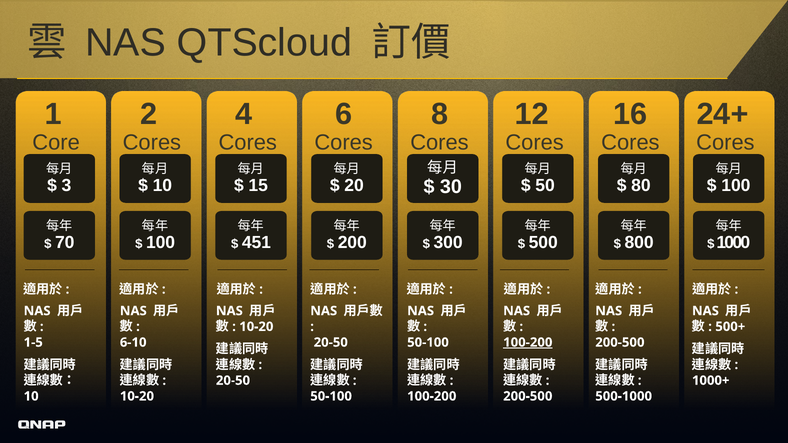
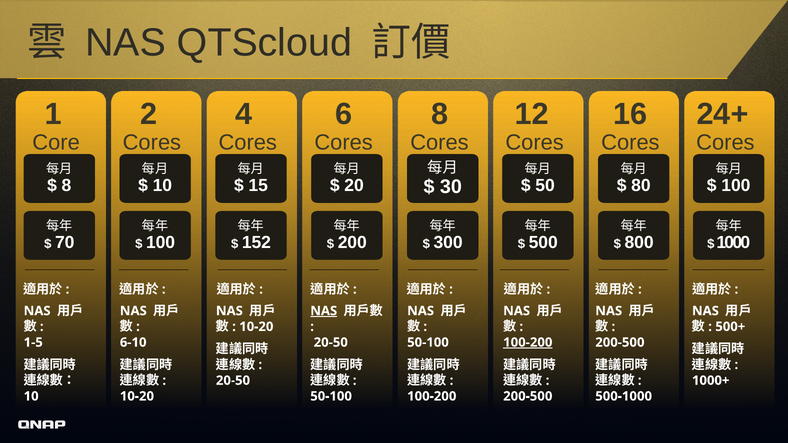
3: 3 -> 8 (66, 186)
451: 451 -> 152 (256, 243)
NAS underline: none -> present (324, 311)
